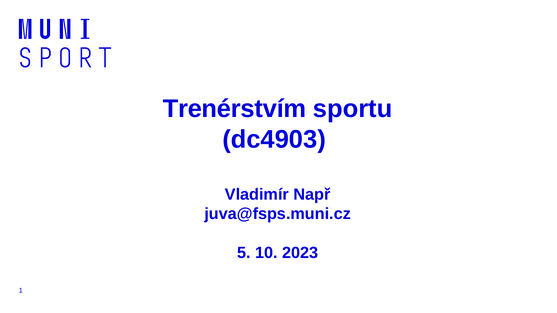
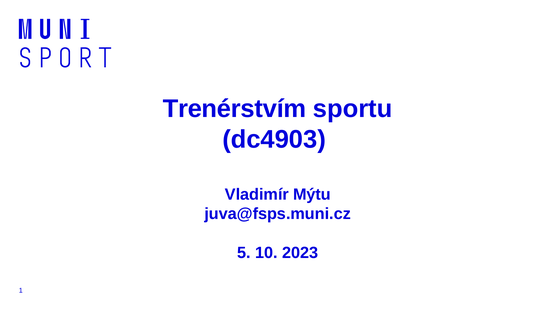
Např: Např -> Mýtu (312, 195)
